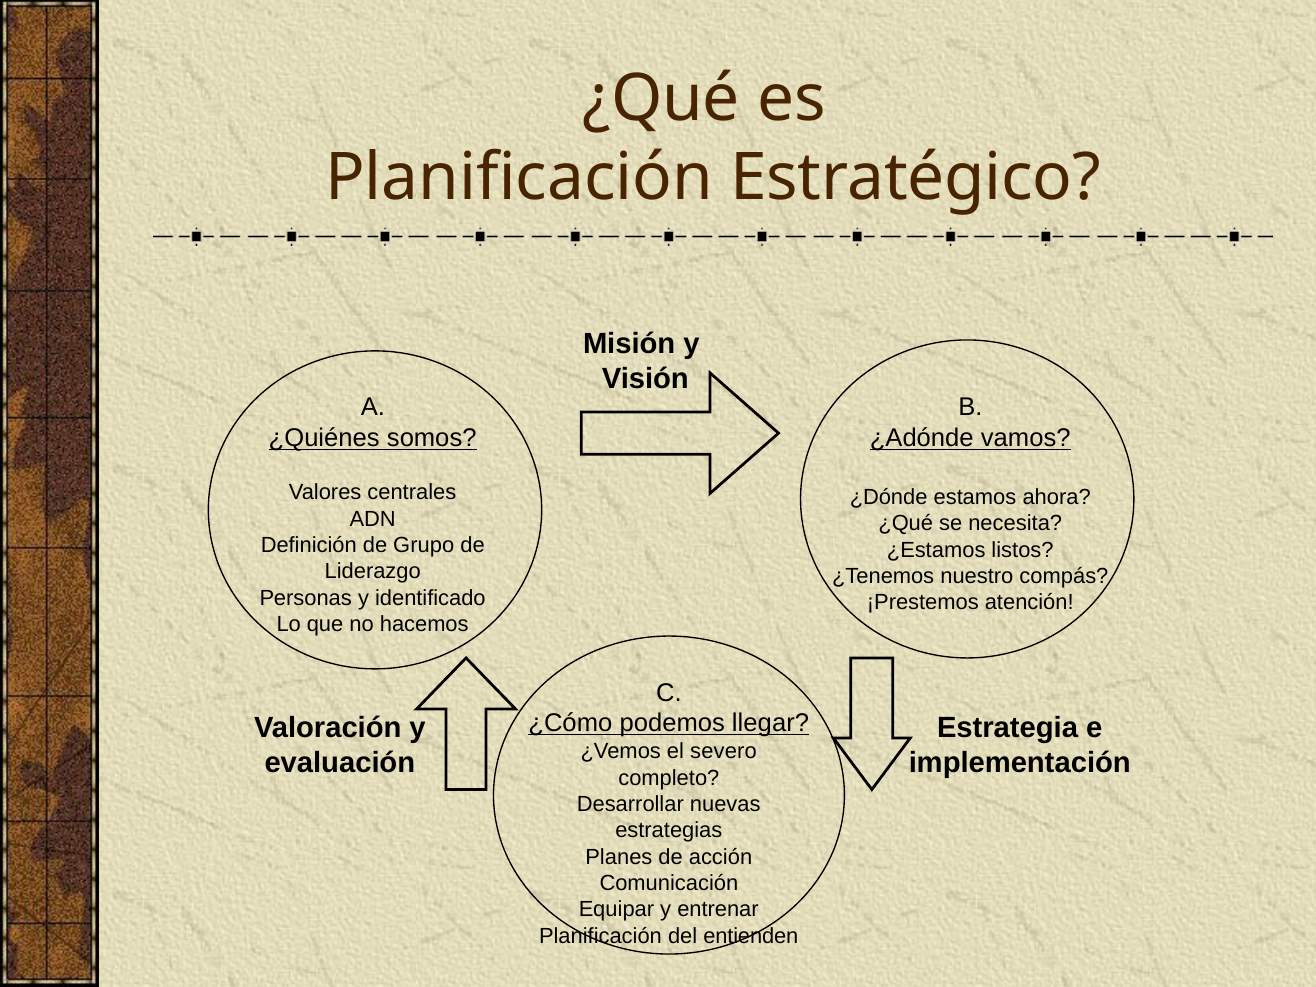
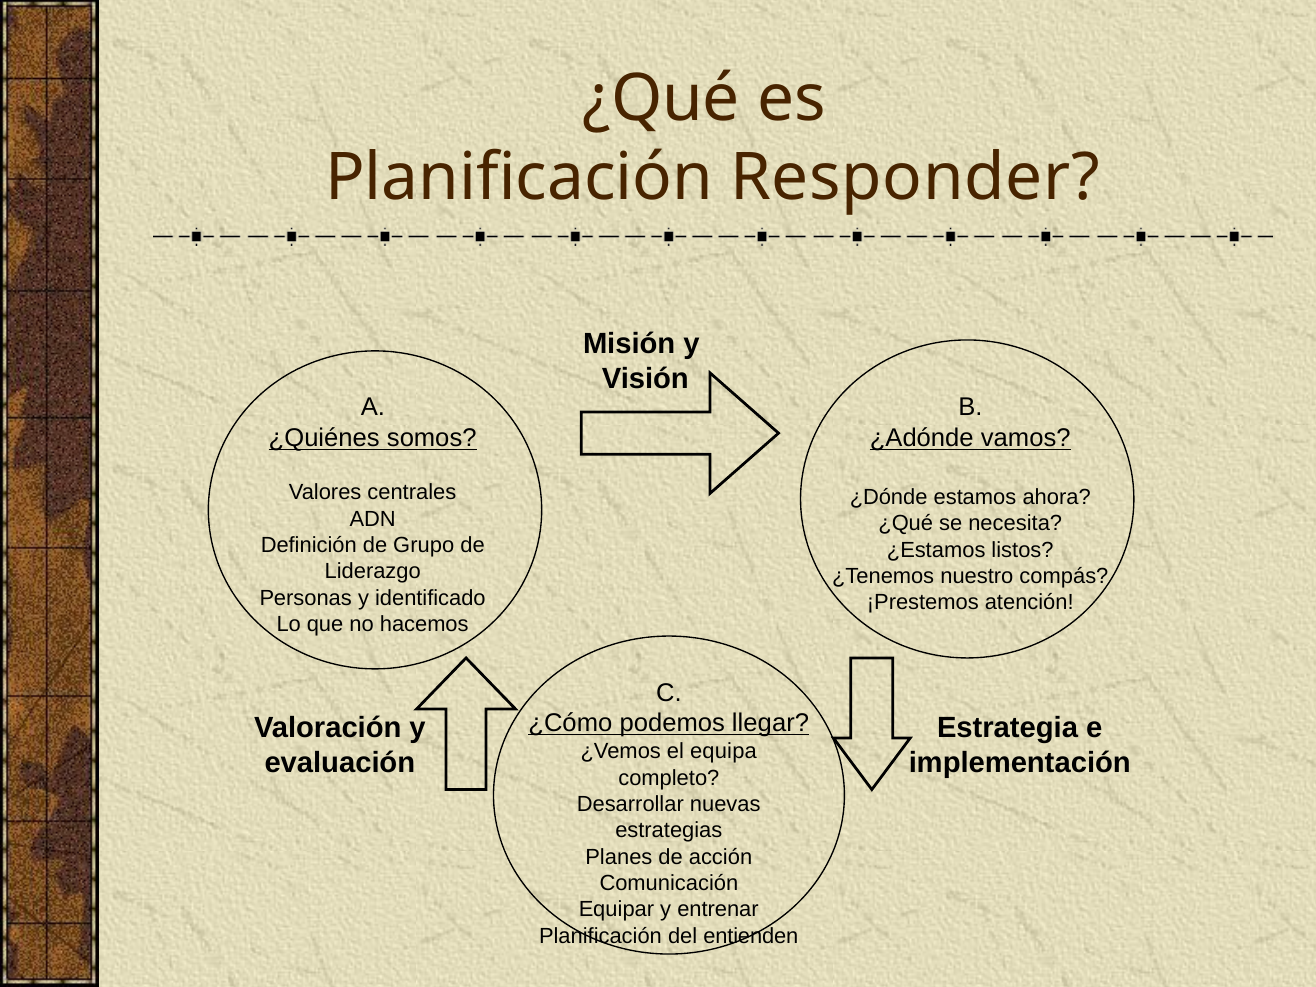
Estratégico: Estratégico -> Responder (915, 178)
severo: severo -> equipa (723, 752)
